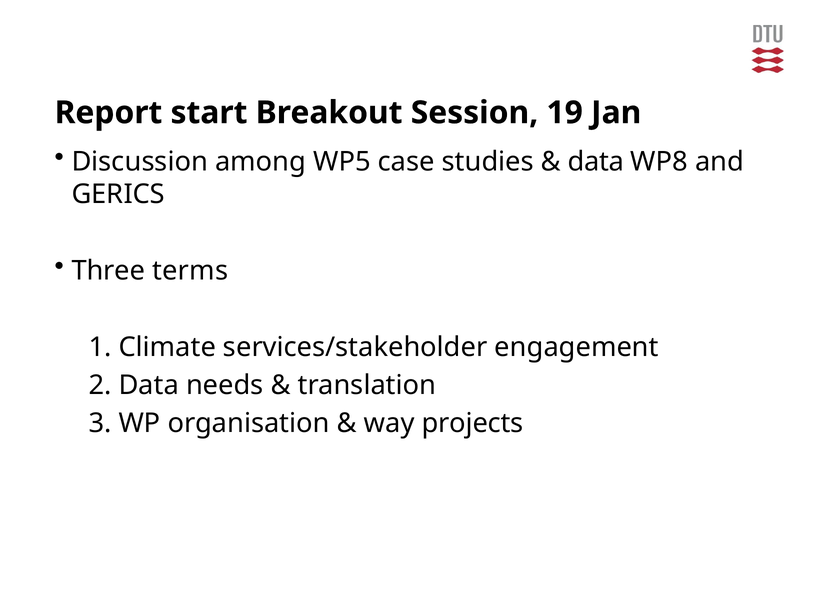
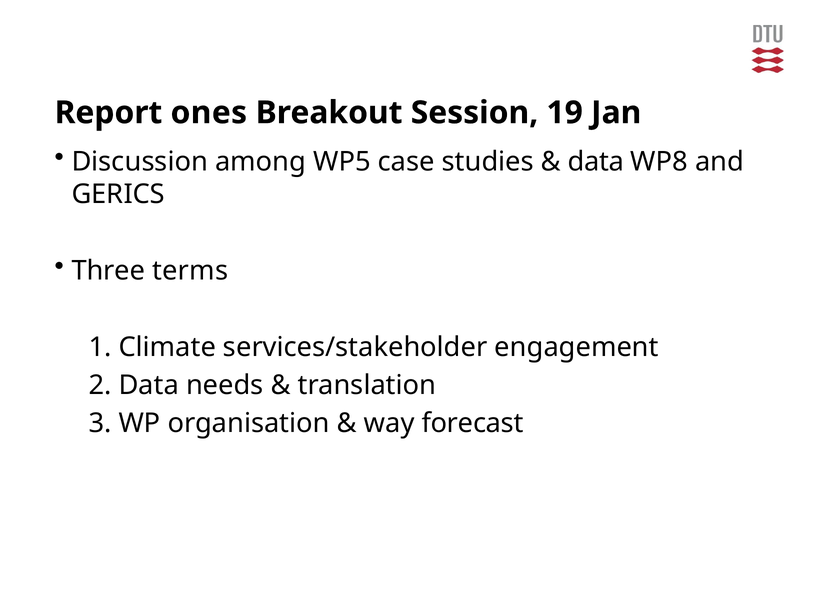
start: start -> ones (209, 113)
projects: projects -> forecast (473, 424)
